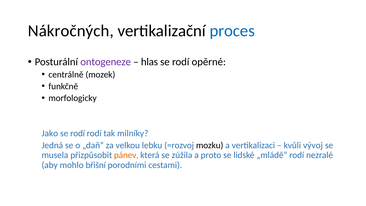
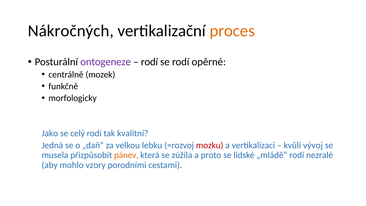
proces colour: blue -> orange (232, 31)
hlas: hlas -> rodí (149, 62)
rodí: rodí -> celý (78, 133)
milníky: milníky -> kvalitní (133, 133)
mozku colour: black -> red (210, 145)
břišní: břišní -> vzory (96, 165)
